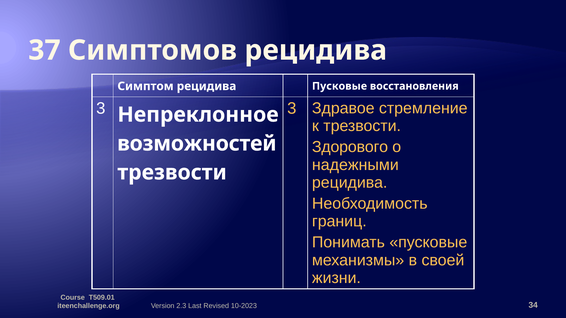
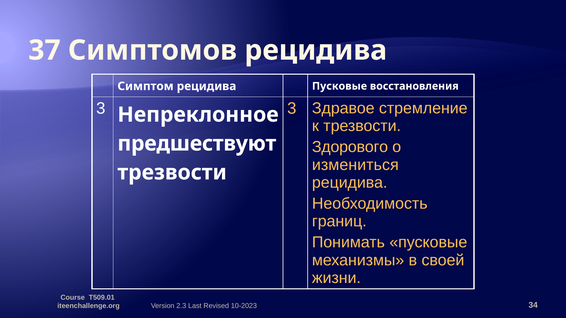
возможностей: возможностей -> предшествуют (197, 144)
надежными: надежными -> измениться (355, 165)
